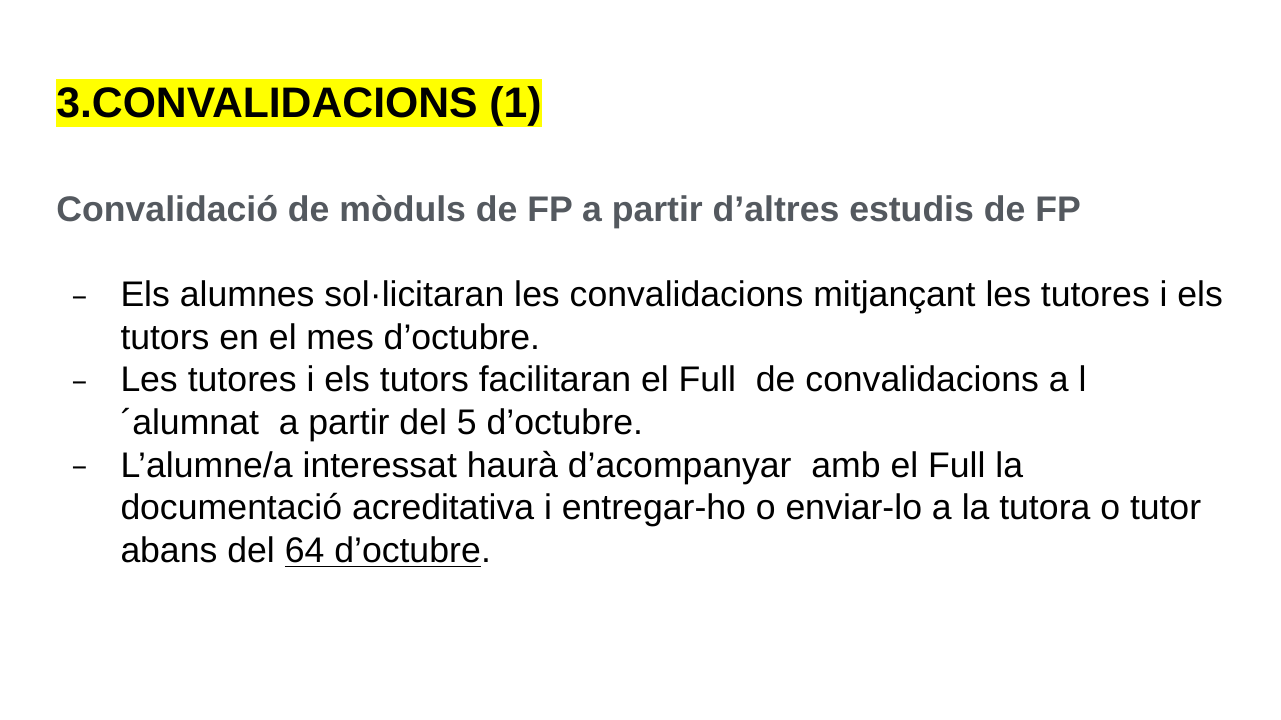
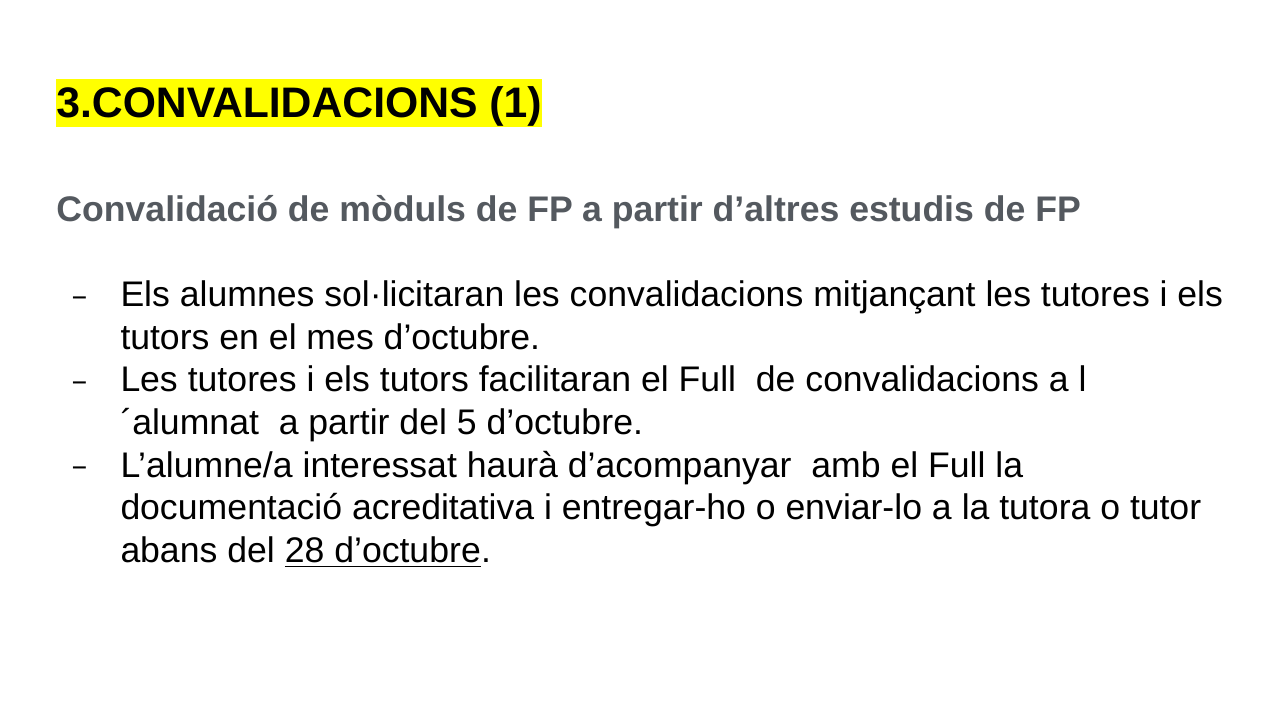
64: 64 -> 28 (305, 551)
